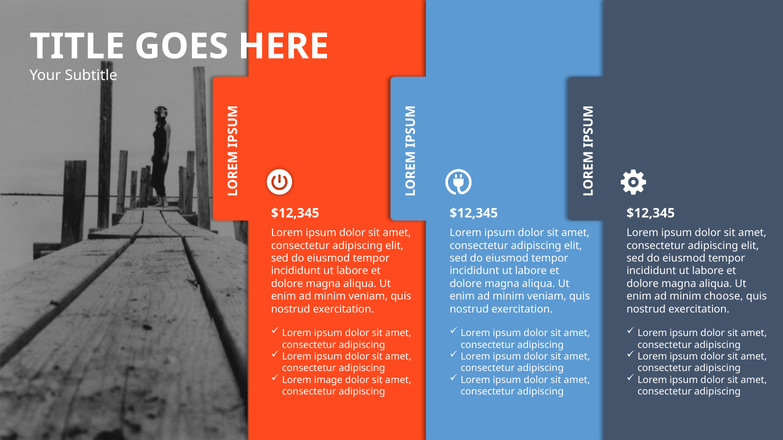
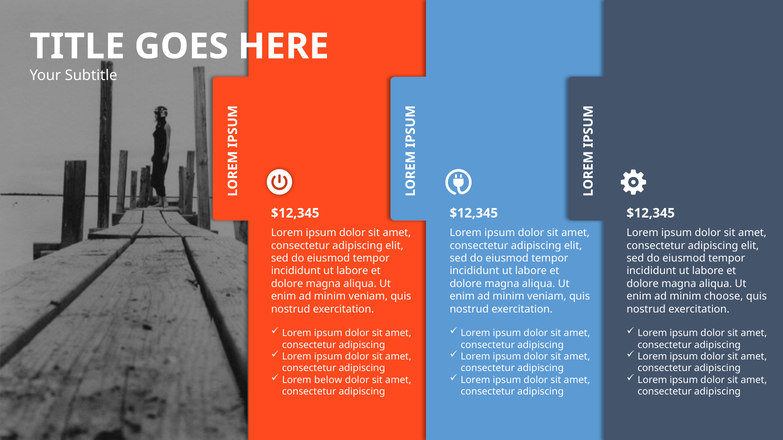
image: image -> below (328, 380)
